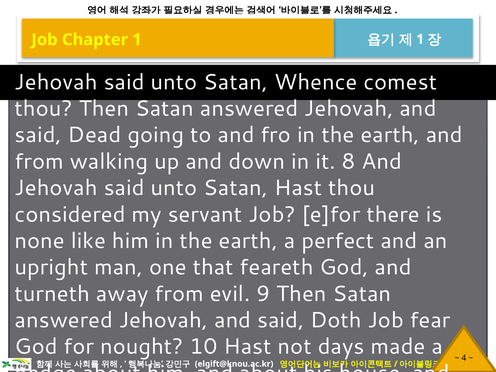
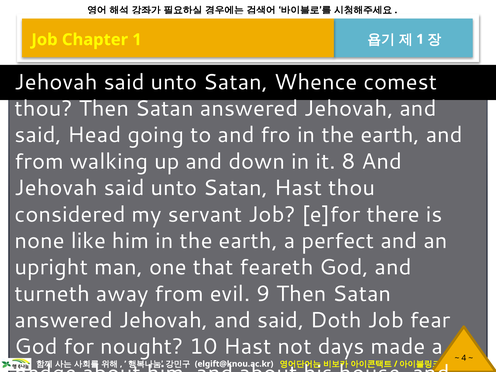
Dead: Dead -> Head (94, 135)
